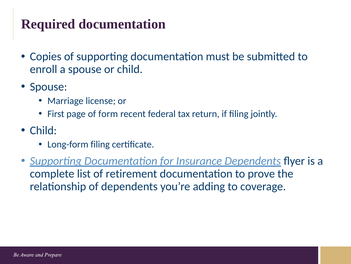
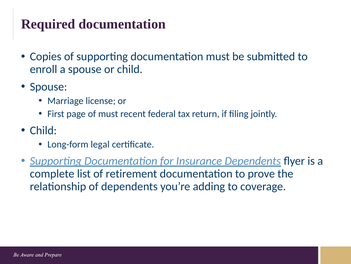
of form: form -> must (108, 114)
Long-form filing: filing -> legal (100, 144)
